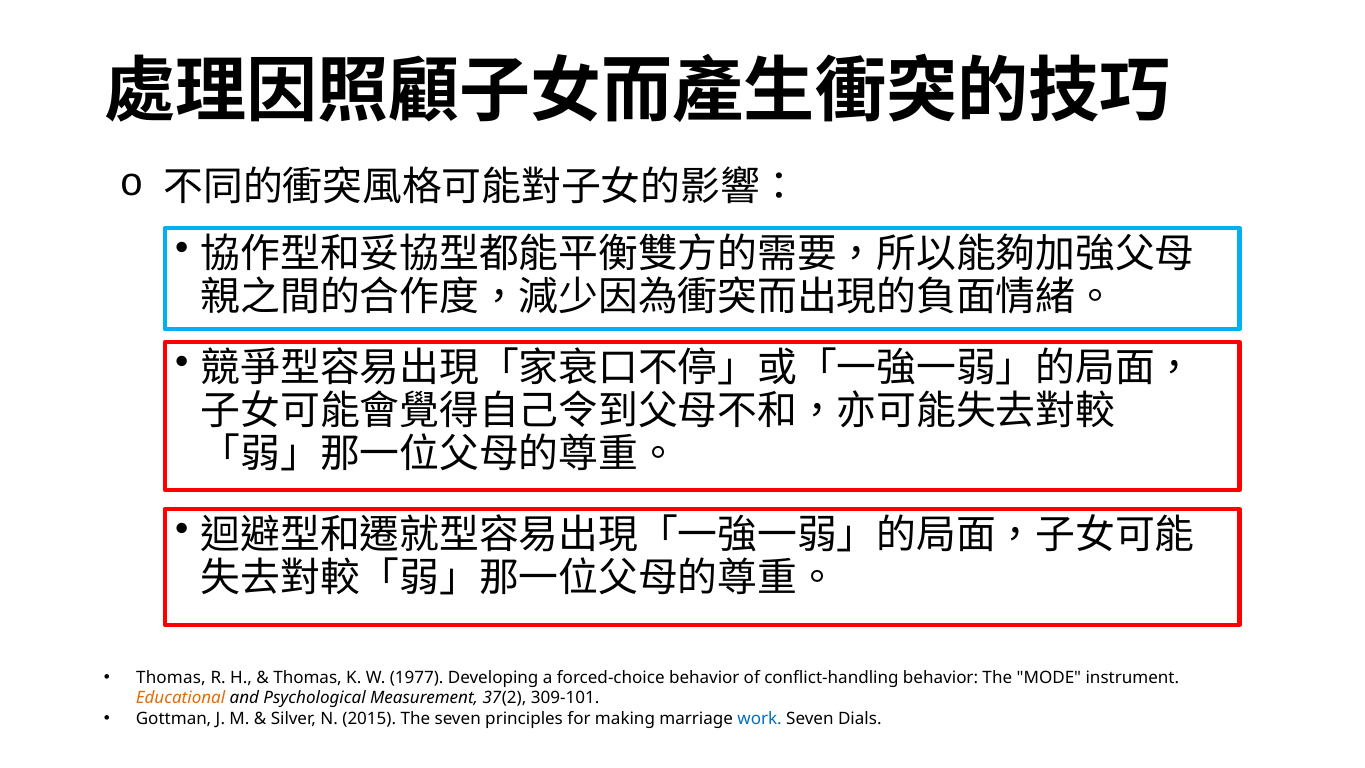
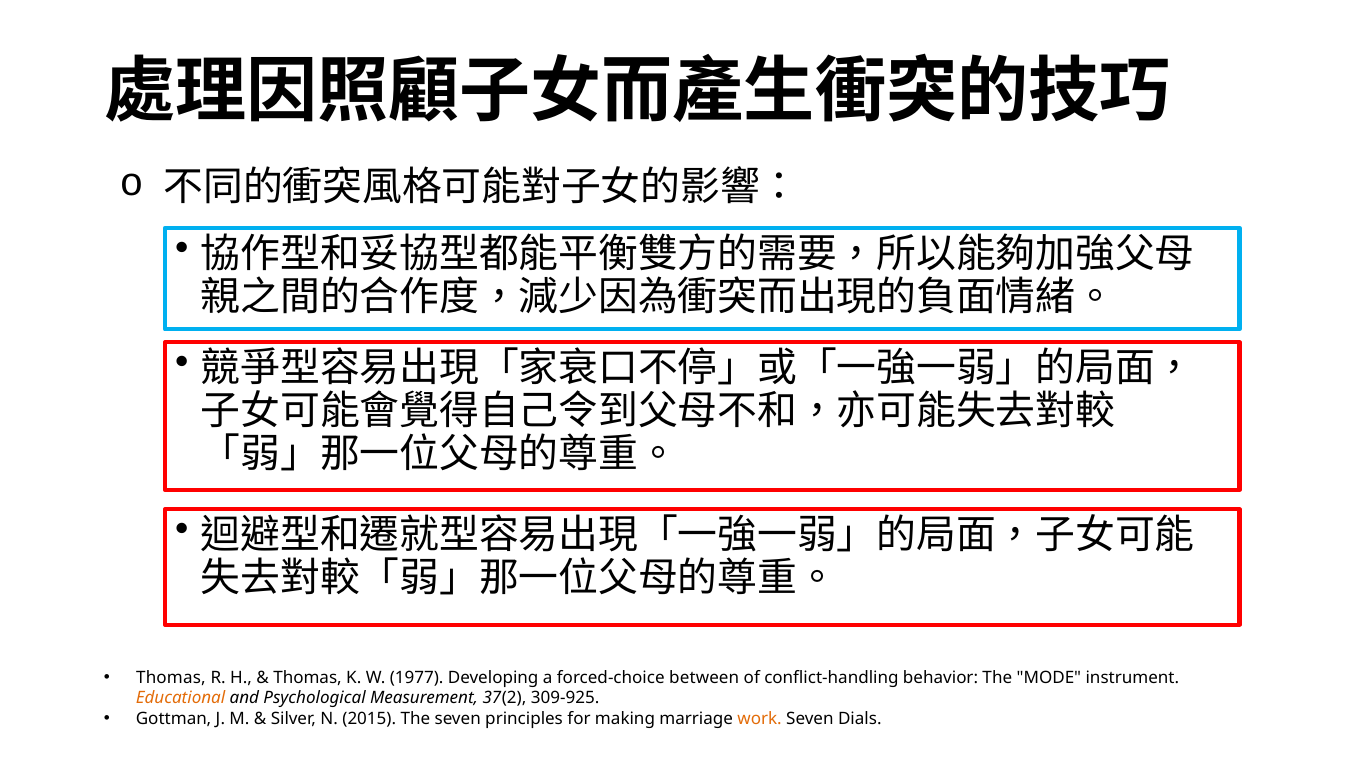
forced-choice behavior: behavior -> between (704, 677)
309-101: 309-101 -> 309-925 (565, 698)
work colour: blue -> orange (760, 718)
